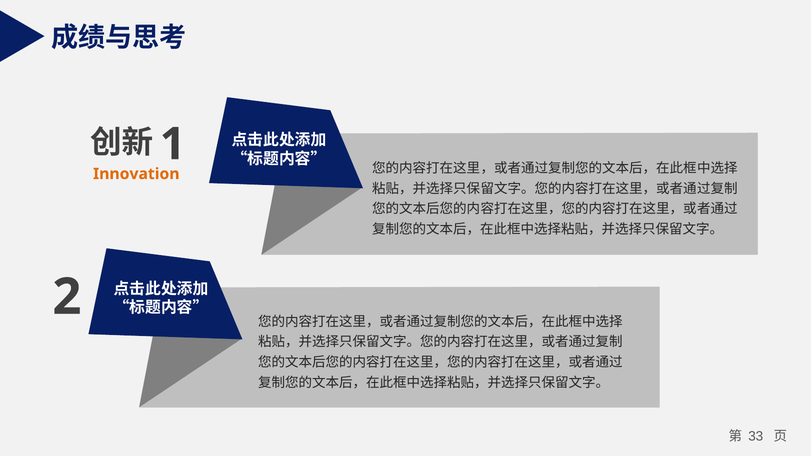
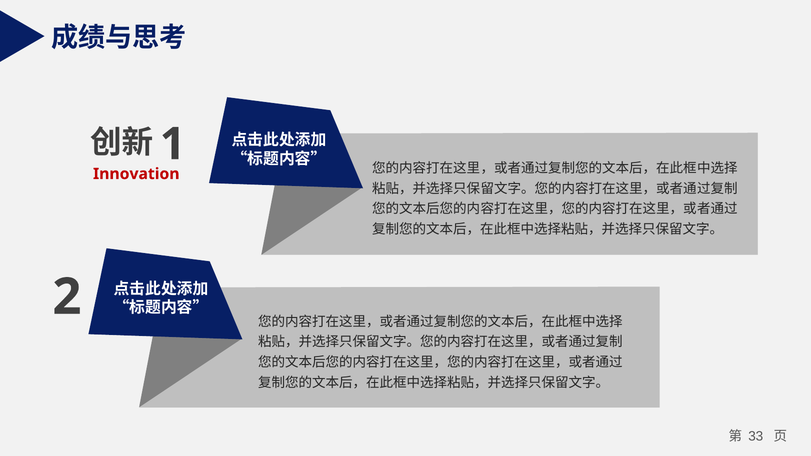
Innovation colour: orange -> red (136, 174)
